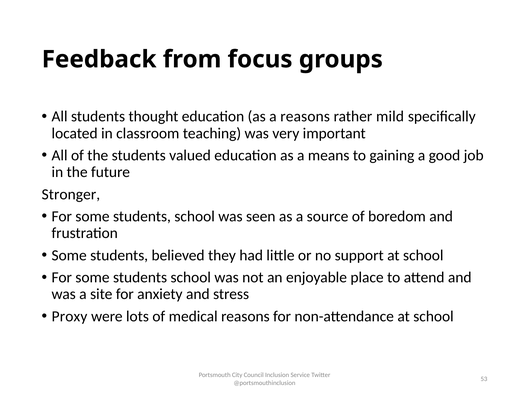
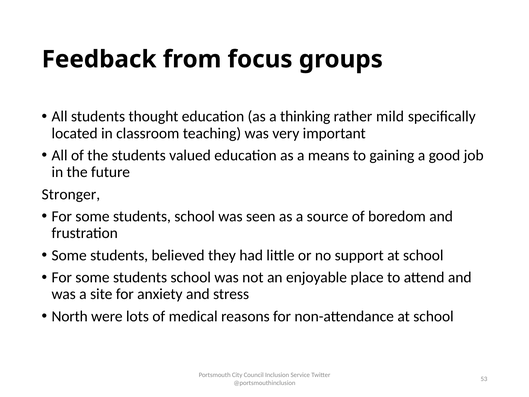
a reasons: reasons -> thinking (305, 116)
Proxy: Proxy -> North (70, 316)
